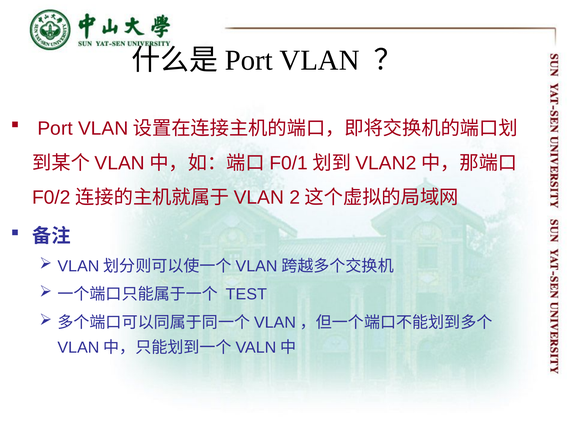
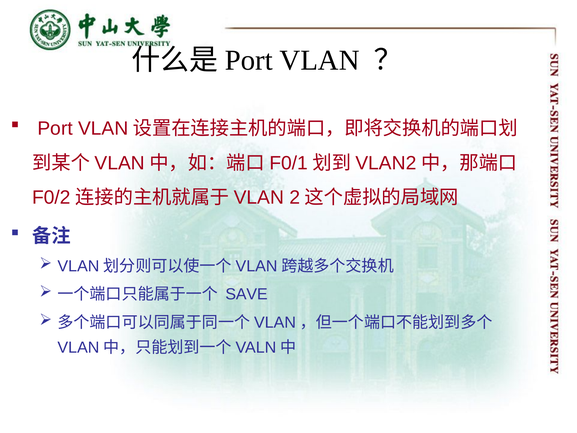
TEST: TEST -> SAVE (246, 294)
